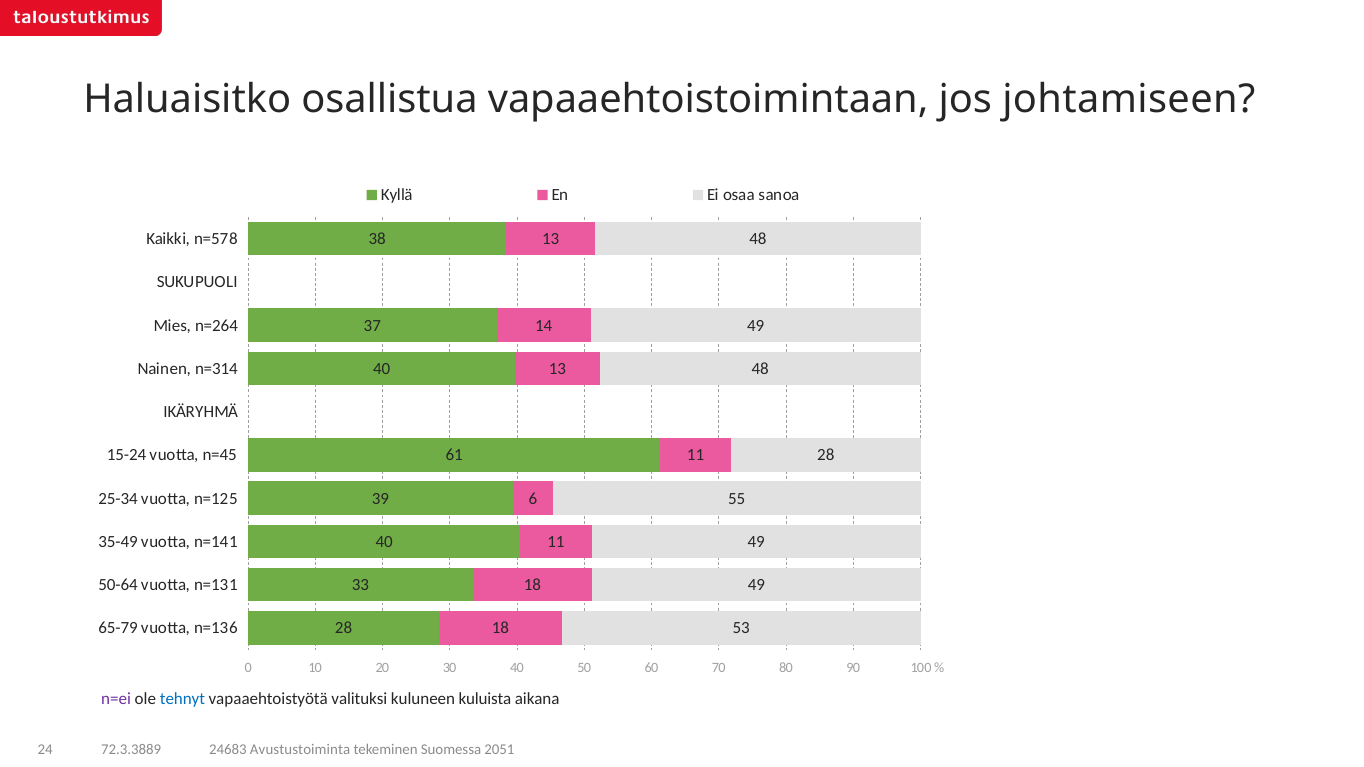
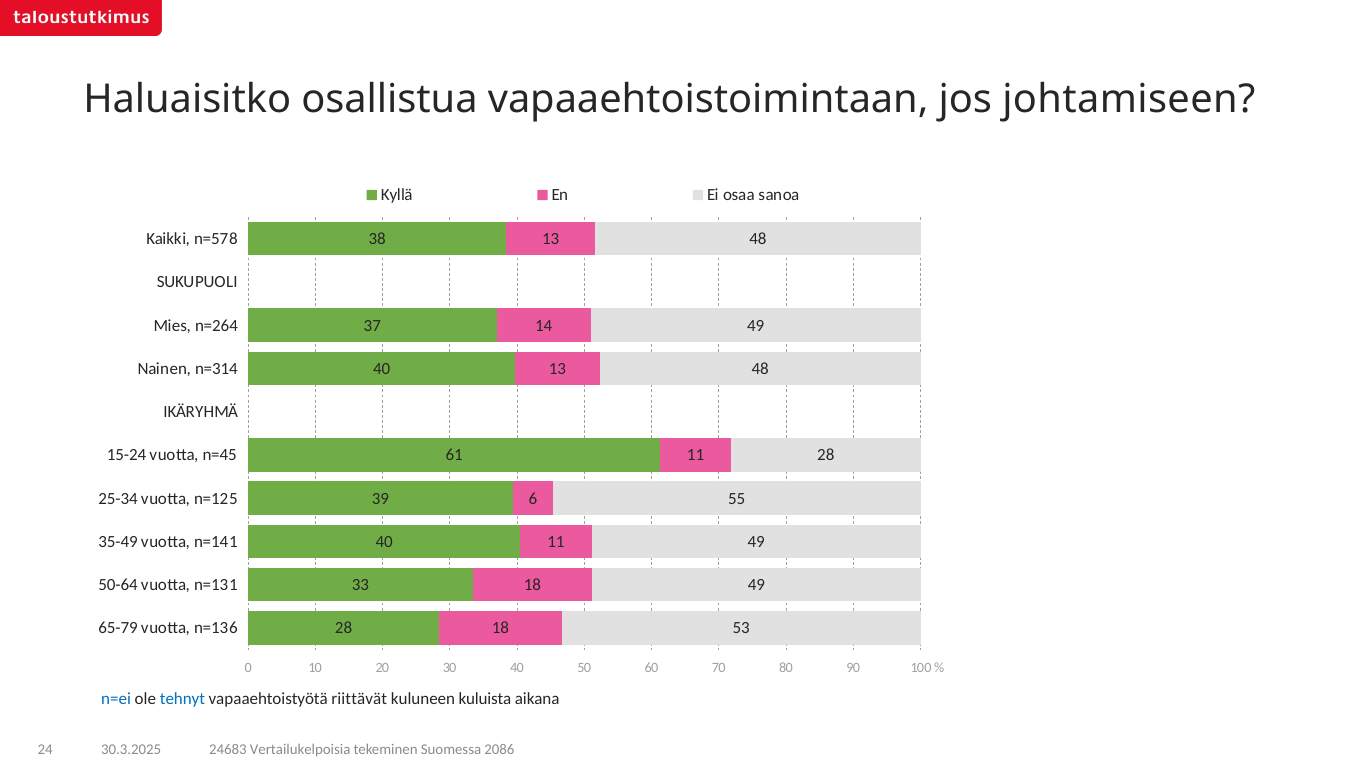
n=ei colour: purple -> blue (116, 699)
valituksi: valituksi -> riittävät (359, 699)
72.3.3889: 72.3.3889 -> 30.3.2025 (131, 750)
Avustustoiminta: Avustustoiminta -> Vertailukelpoisia (300, 750)
2051: 2051 -> 2086 (499, 750)
